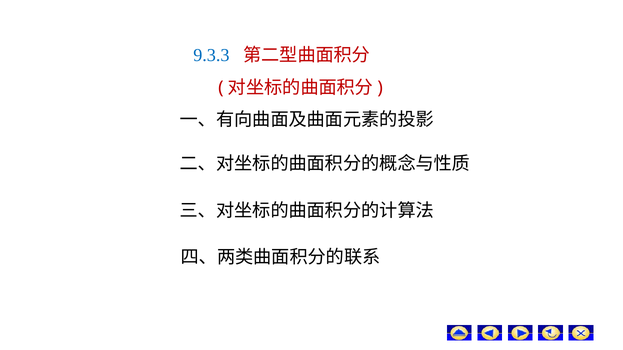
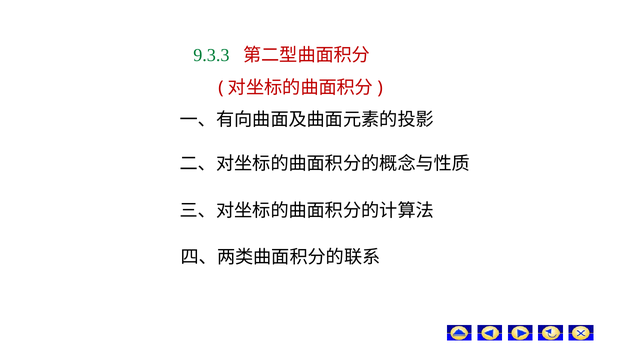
9.3.3 colour: blue -> green (211, 55)
